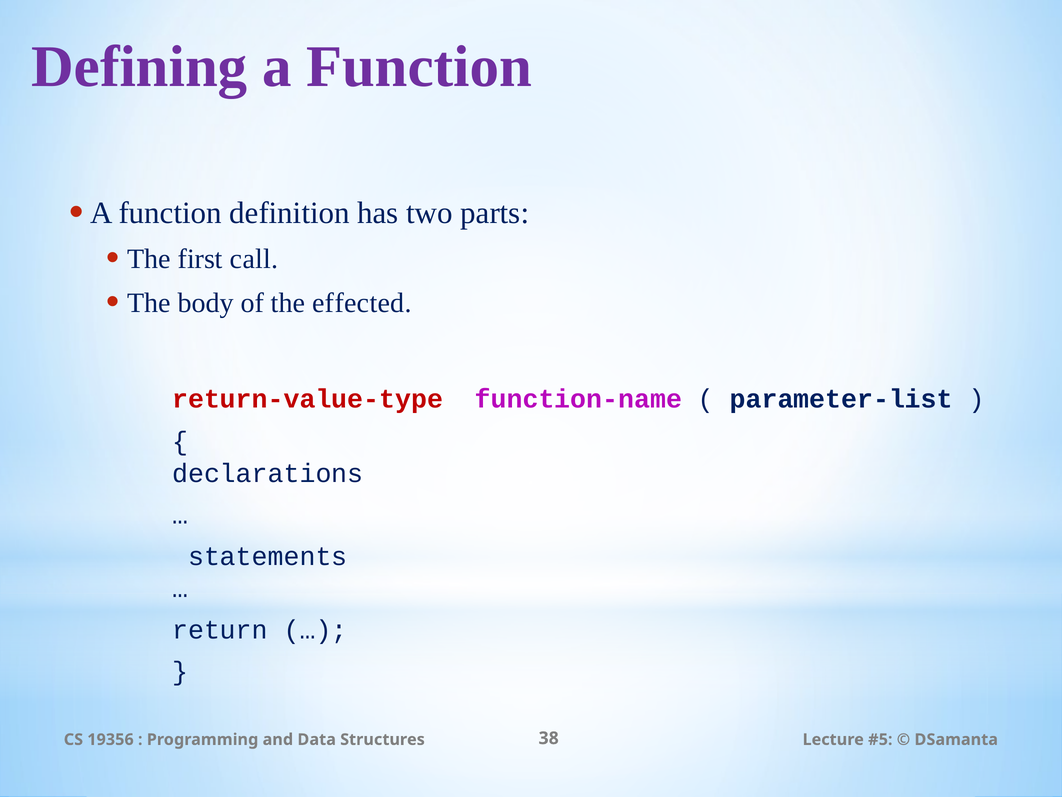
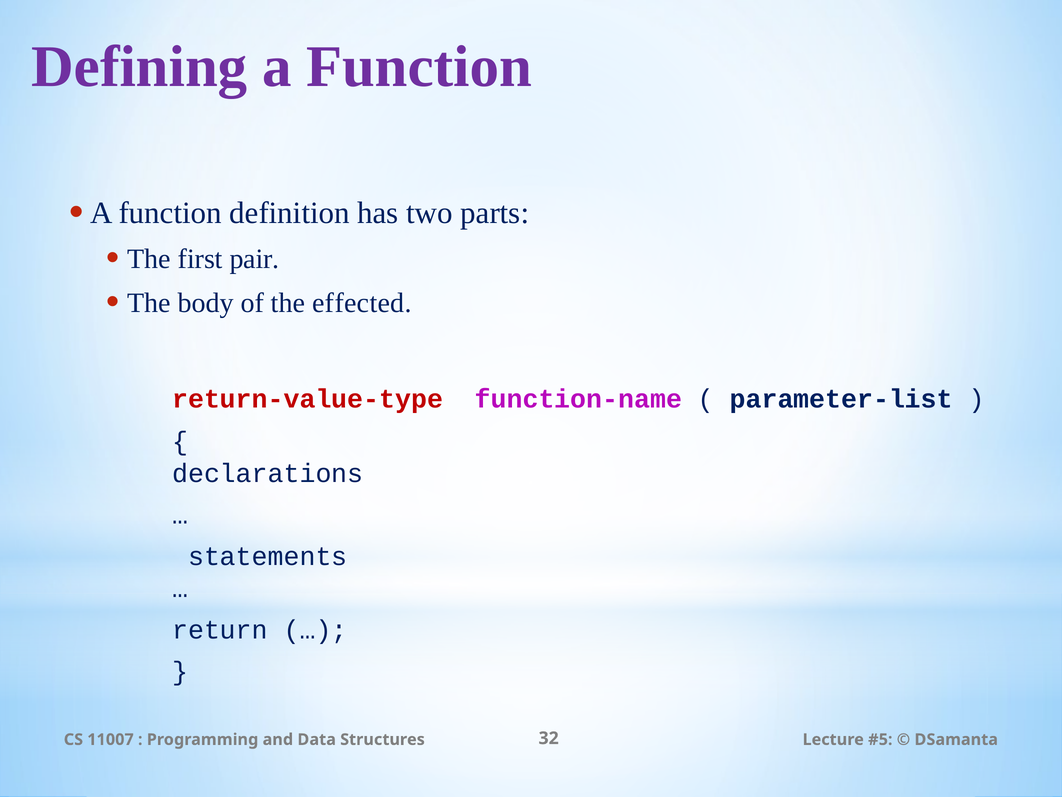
call: call -> pair (254, 259)
19356: 19356 -> 11007 (110, 739)
38: 38 -> 32 (549, 738)
